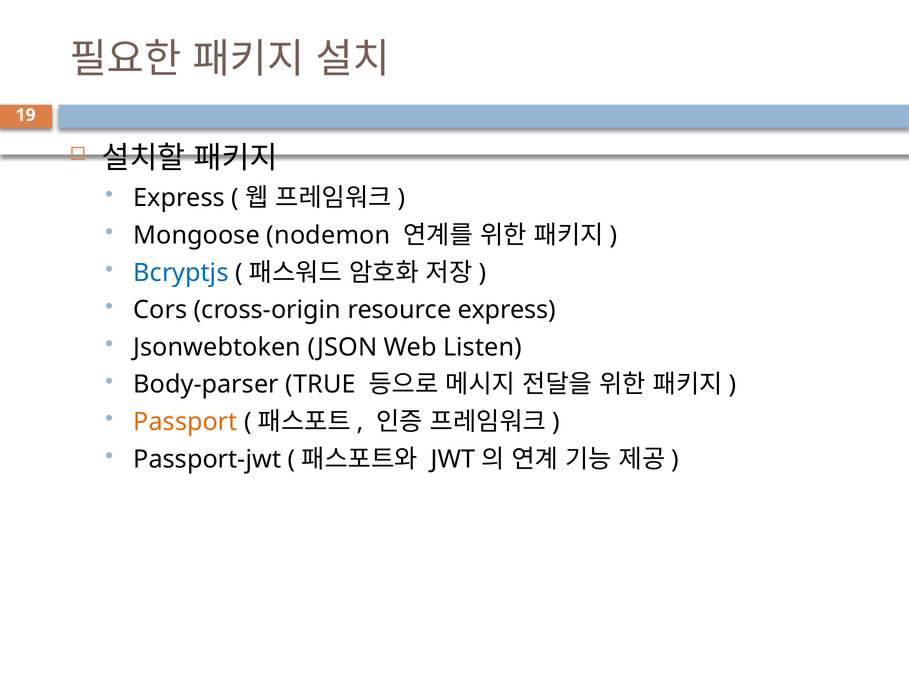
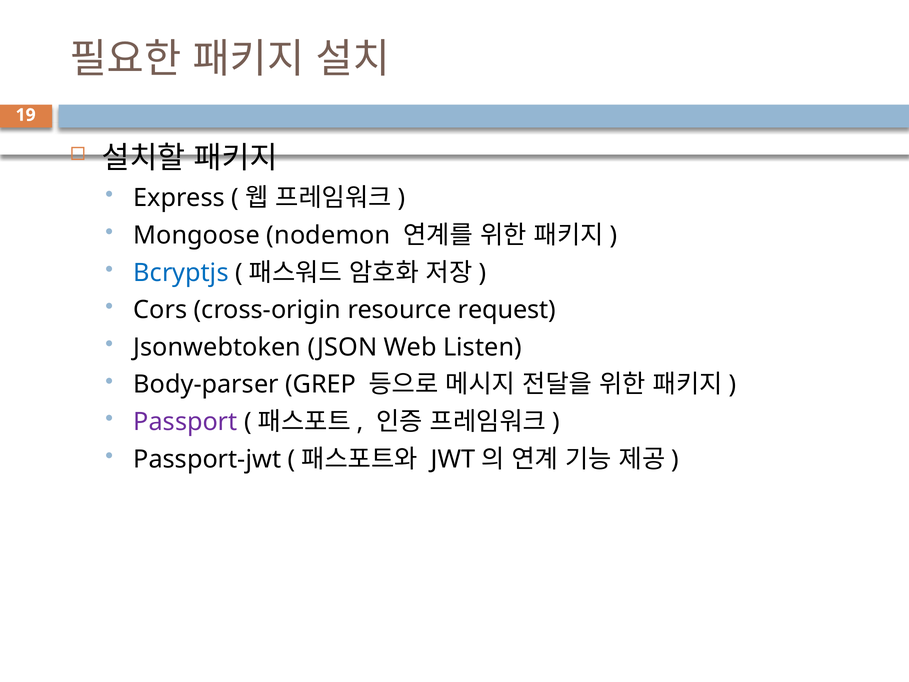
resource express: express -> request (507, 310)
TRUE: TRUE -> GREP (321, 384)
Passport colour: orange -> purple (185, 422)
